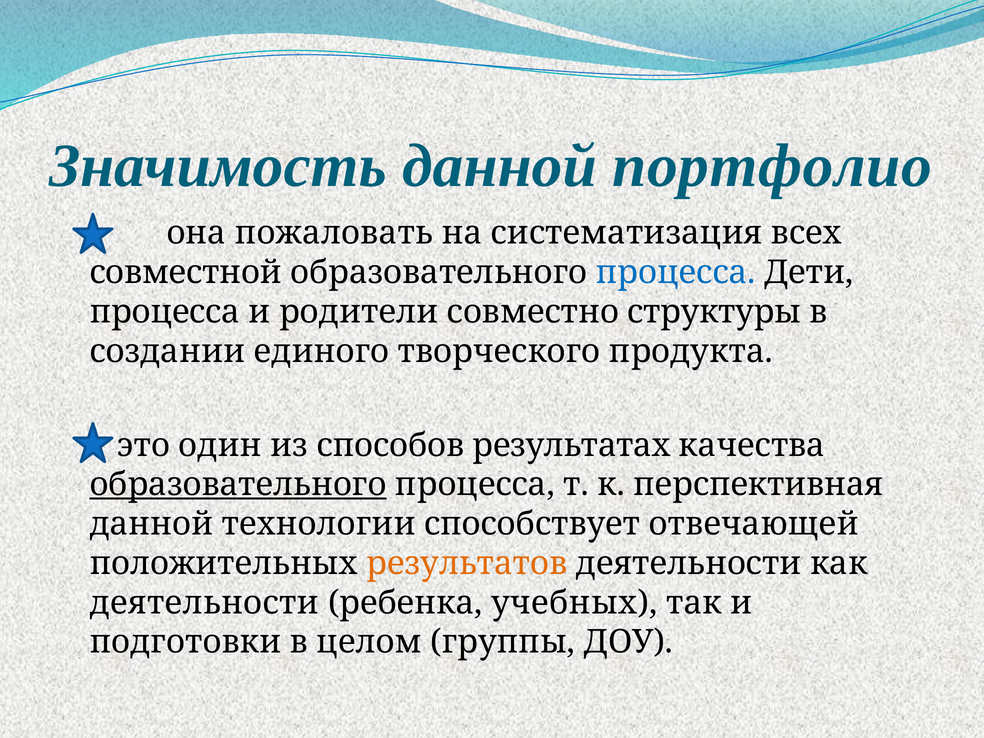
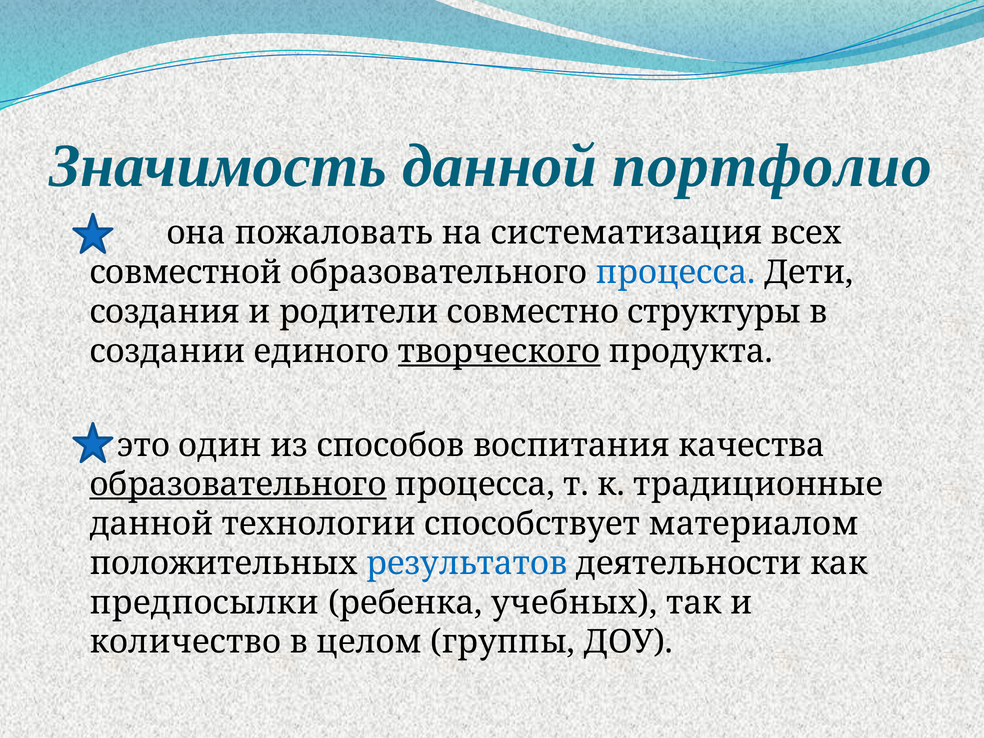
процесса: процесса -> создания (165, 312)
творческого underline: none -> present (499, 351)
результатах: результатах -> воспитания (571, 445)
перспективная: перспективная -> традиционные (758, 485)
отвечающей: отвечающей -> материалом (754, 524)
результатов colour: orange -> blue (467, 563)
деятельности: деятельности -> предпосылки (204, 603)
подготовки: подготовки -> количество (185, 642)
